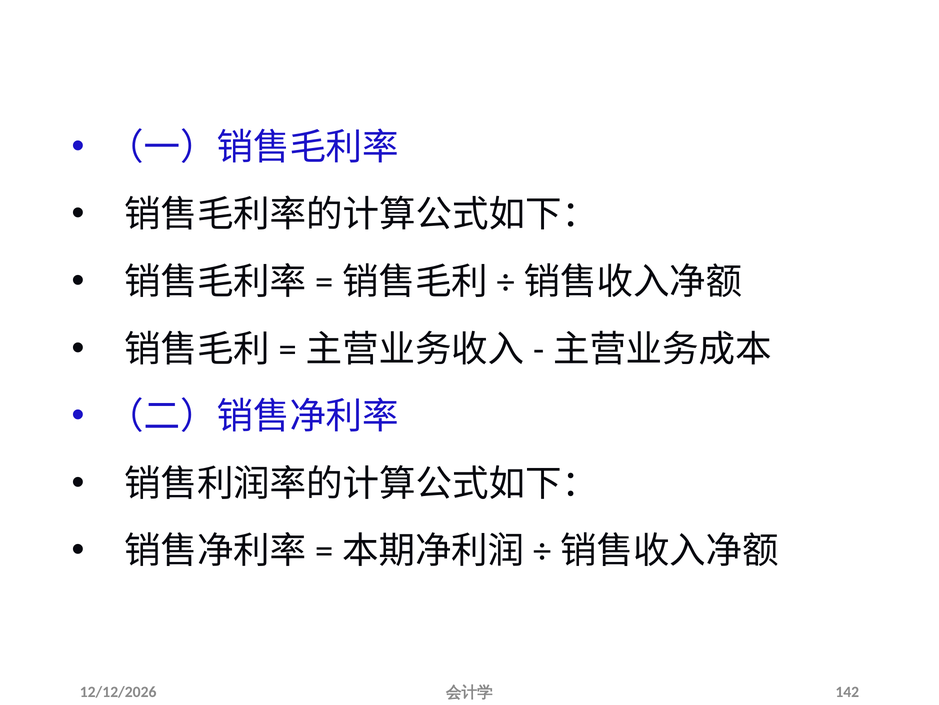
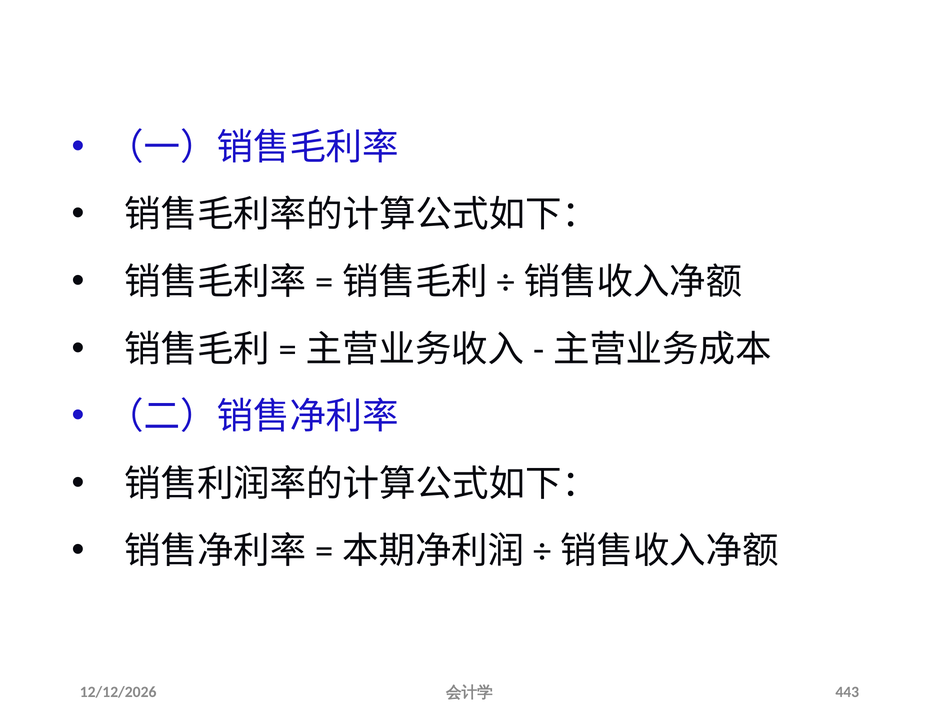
142: 142 -> 443 (847, 691)
